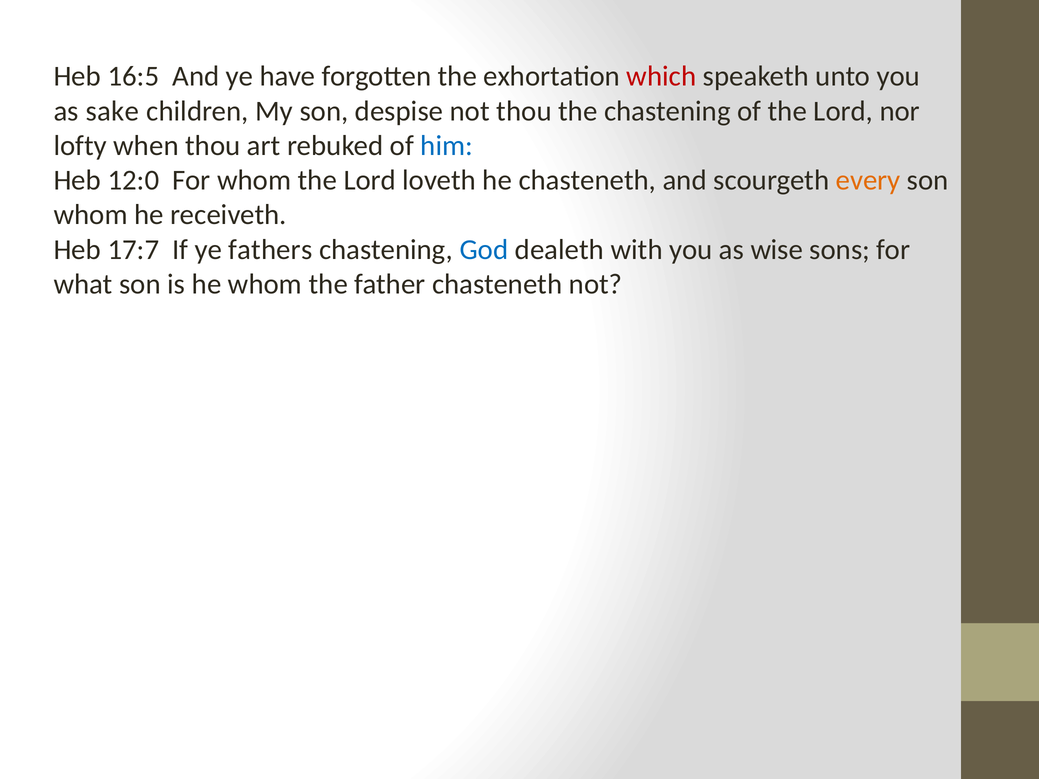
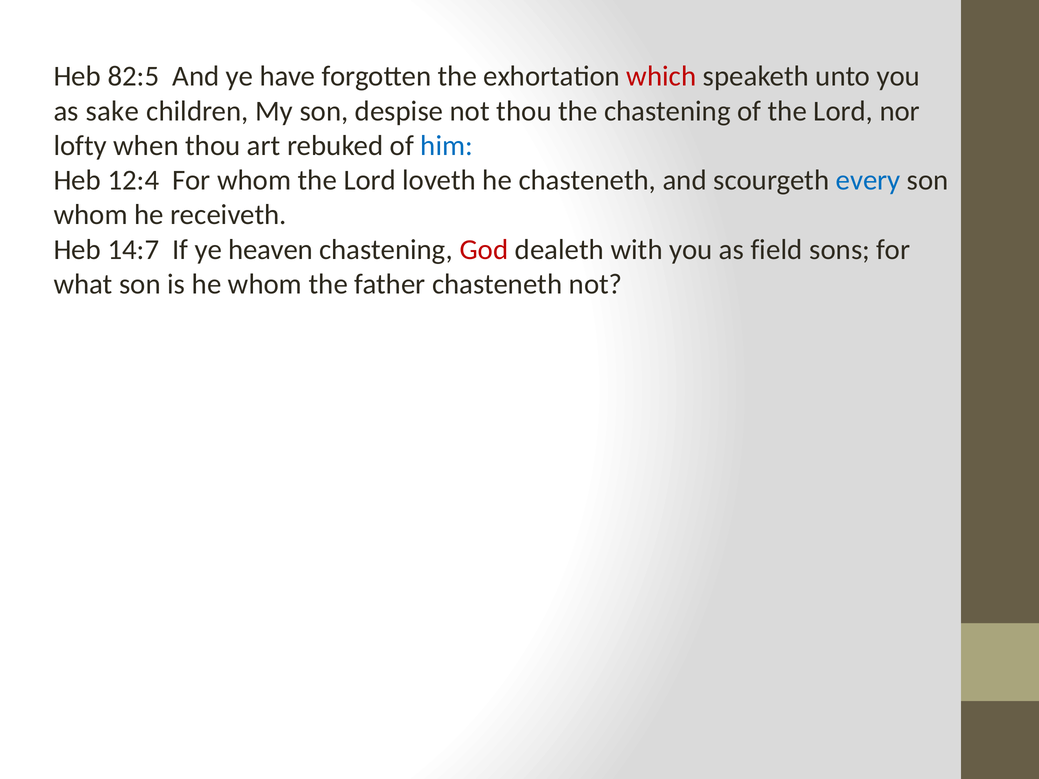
16:5: 16:5 -> 82:5 (133, 76)
12:0: 12:0 -> 12:4 (133, 180)
every colour: orange -> blue (868, 180)
17:7: 17:7 -> 14:7 (133, 250)
fathers: fathers -> heaven (271, 250)
God colour: blue -> red (484, 250)
wise: wise -> field (777, 250)
